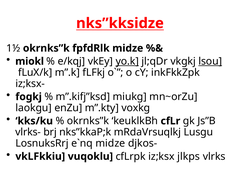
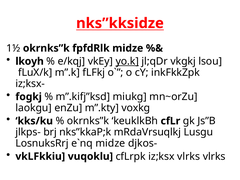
miokl: miokl -> lkoyh (30, 61)
lsou underline: present -> none (210, 61)
vlrks-: vlrks- -> jlkps- (28, 132)
iz;ksx jlkps: jlkps -> vlrks (189, 156)
